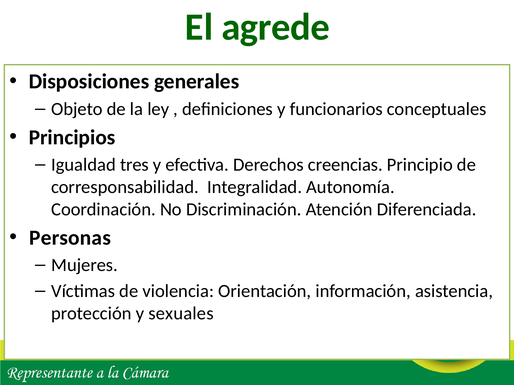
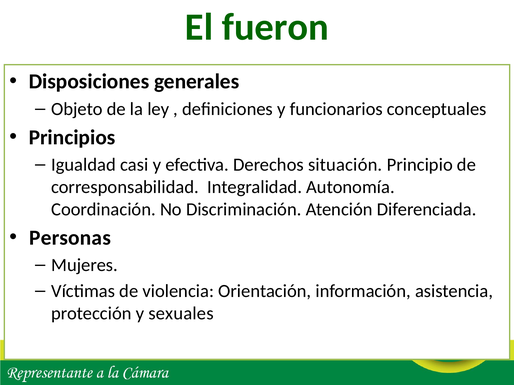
agrede: agrede -> fueron (275, 27)
tres: tres -> casi (134, 165)
creencias: creencias -> situación (345, 165)
